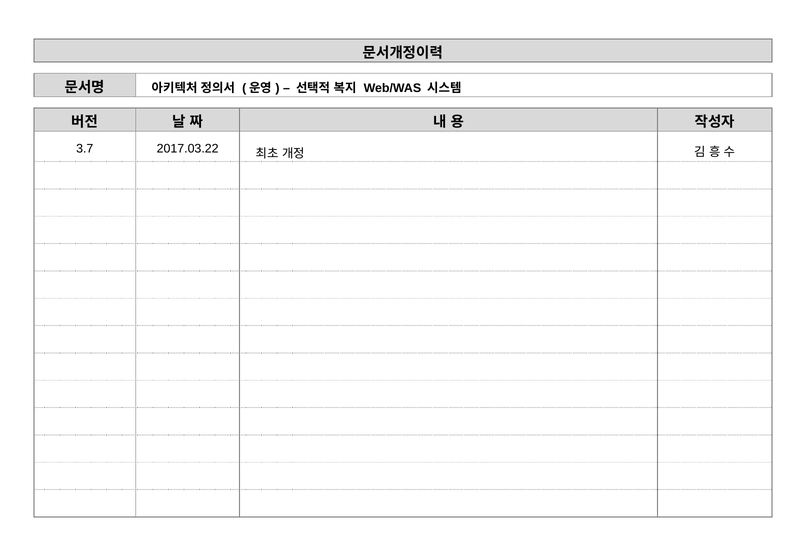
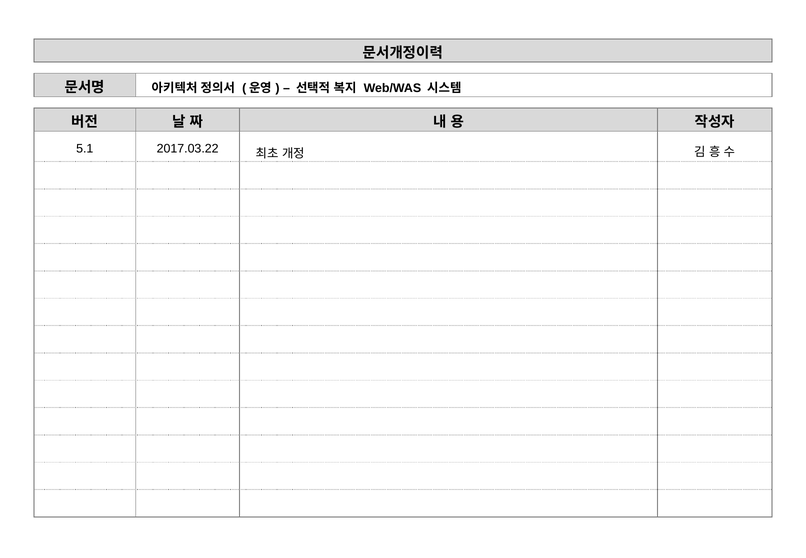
3.7: 3.7 -> 5.1 (85, 149)
